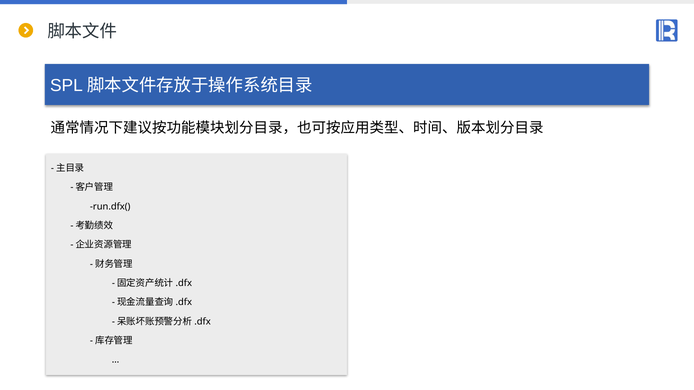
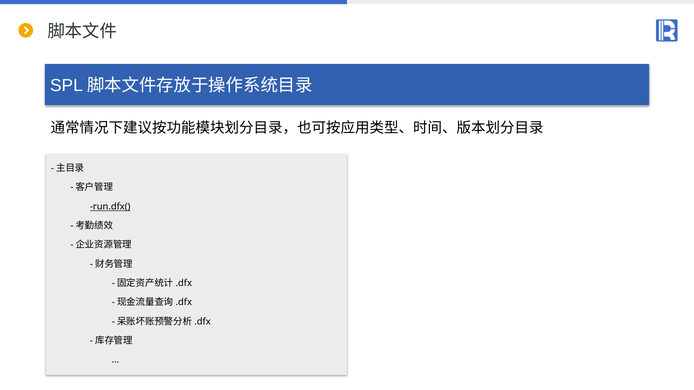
run.dfx( underline: none -> present (110, 207)
